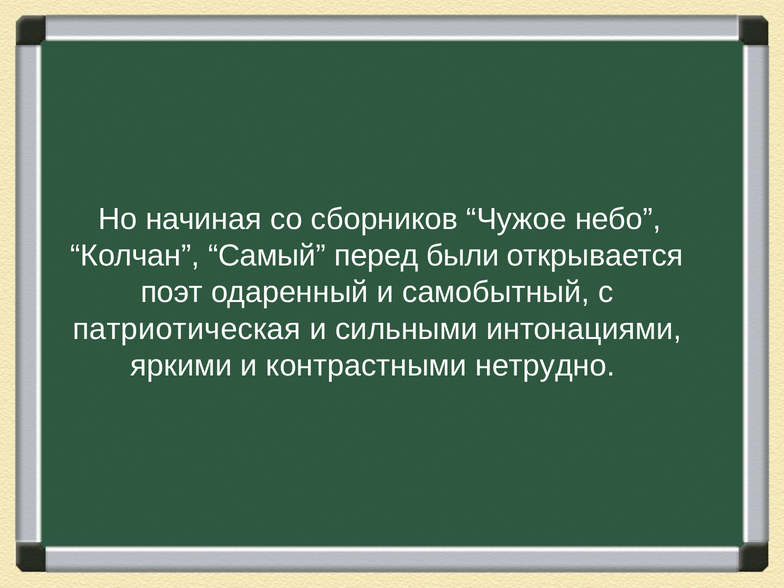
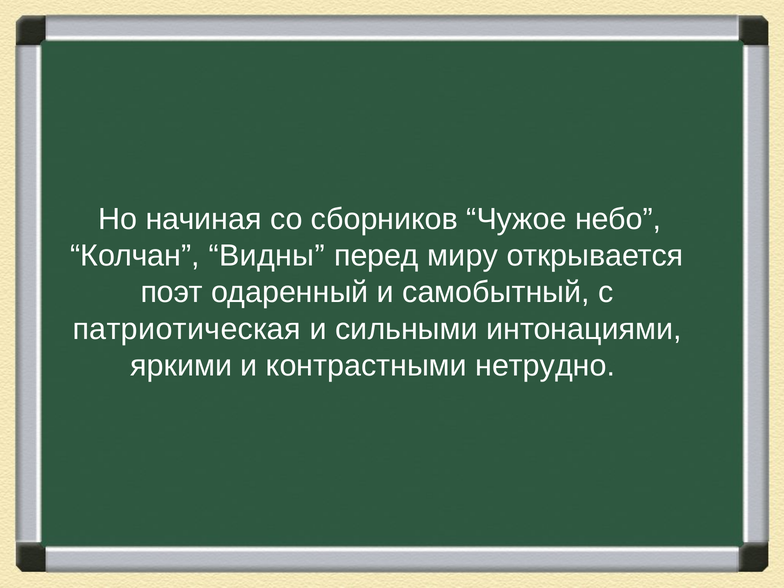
Самый: Самый -> Видны (267, 256)
были: были -> миру (463, 256)
